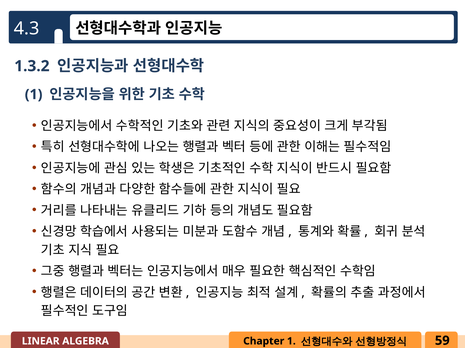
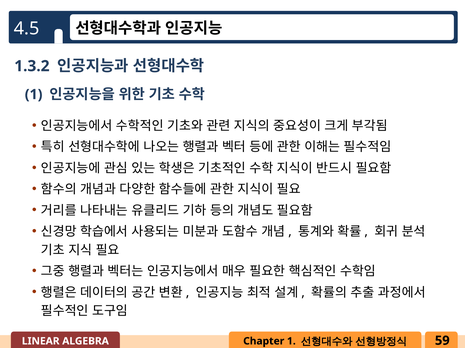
4.3: 4.3 -> 4.5 (27, 28)
